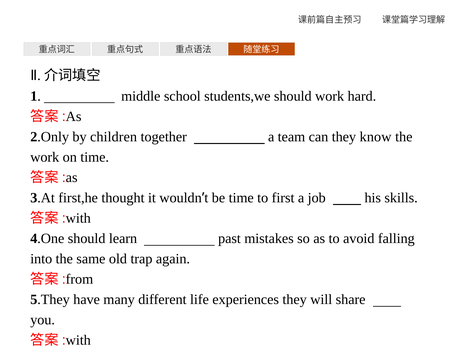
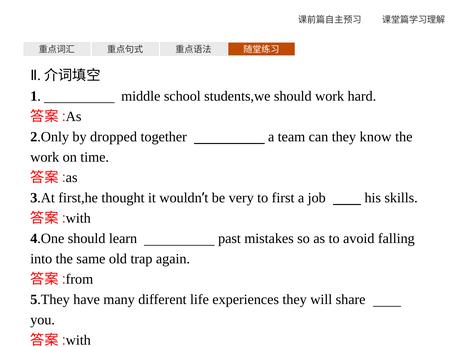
children: children -> dropped (114, 137)
be time: time -> very (241, 198)
